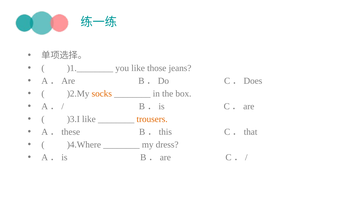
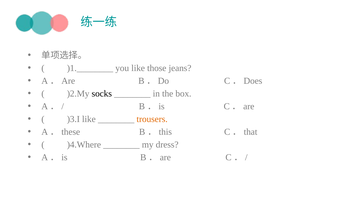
socks colour: orange -> black (102, 93)
